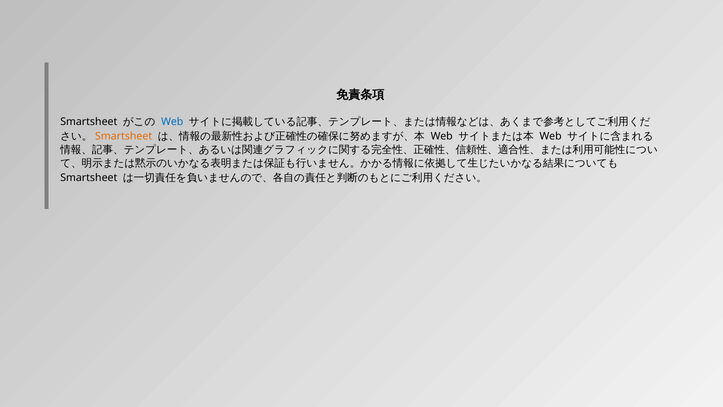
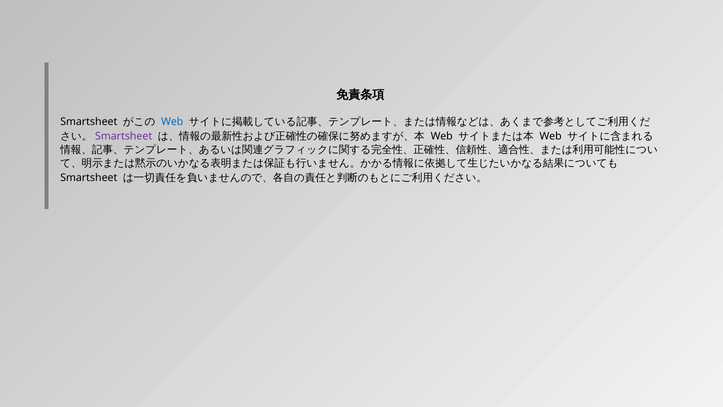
Smartsheet colour: orange -> purple (124, 136)
